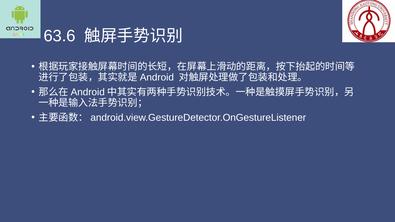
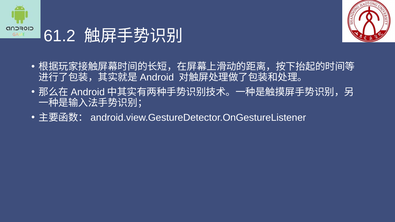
63.6: 63.6 -> 61.2 (60, 36)
